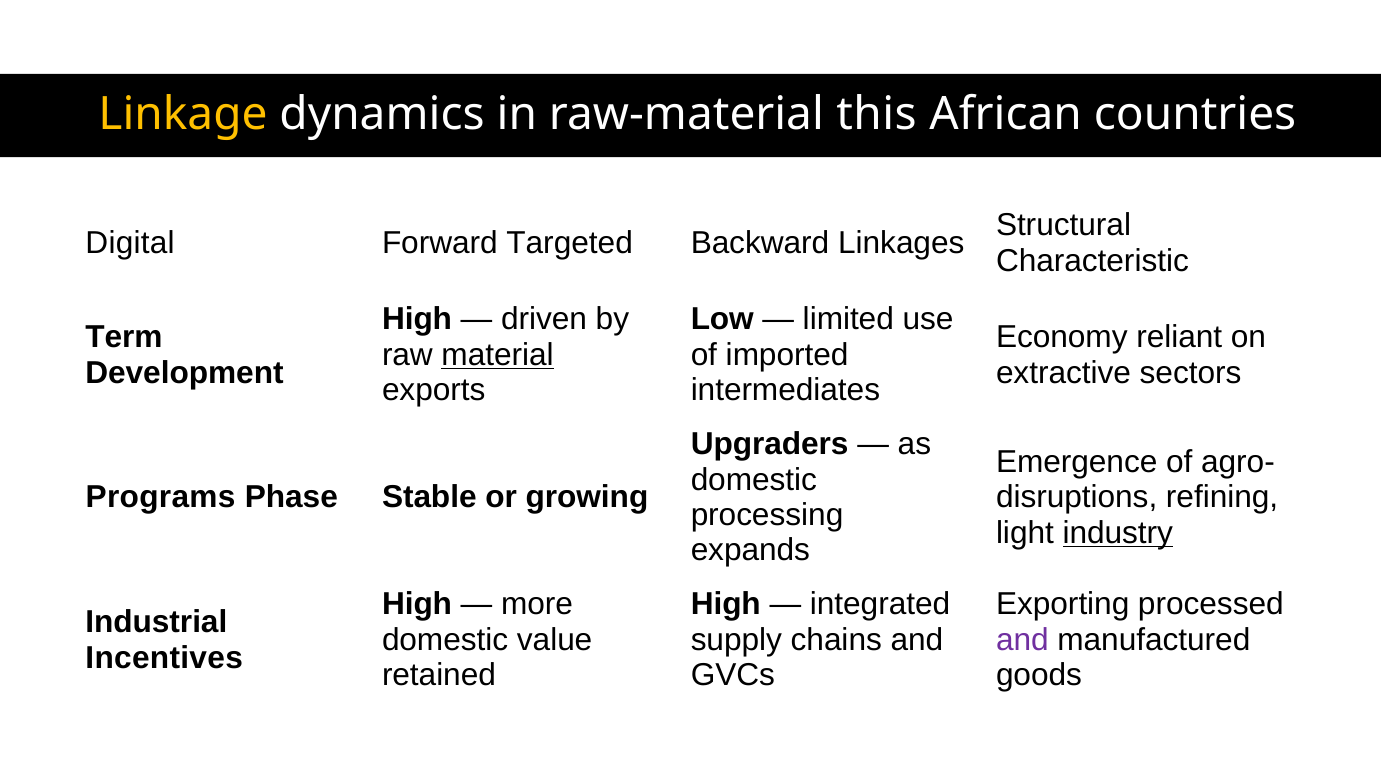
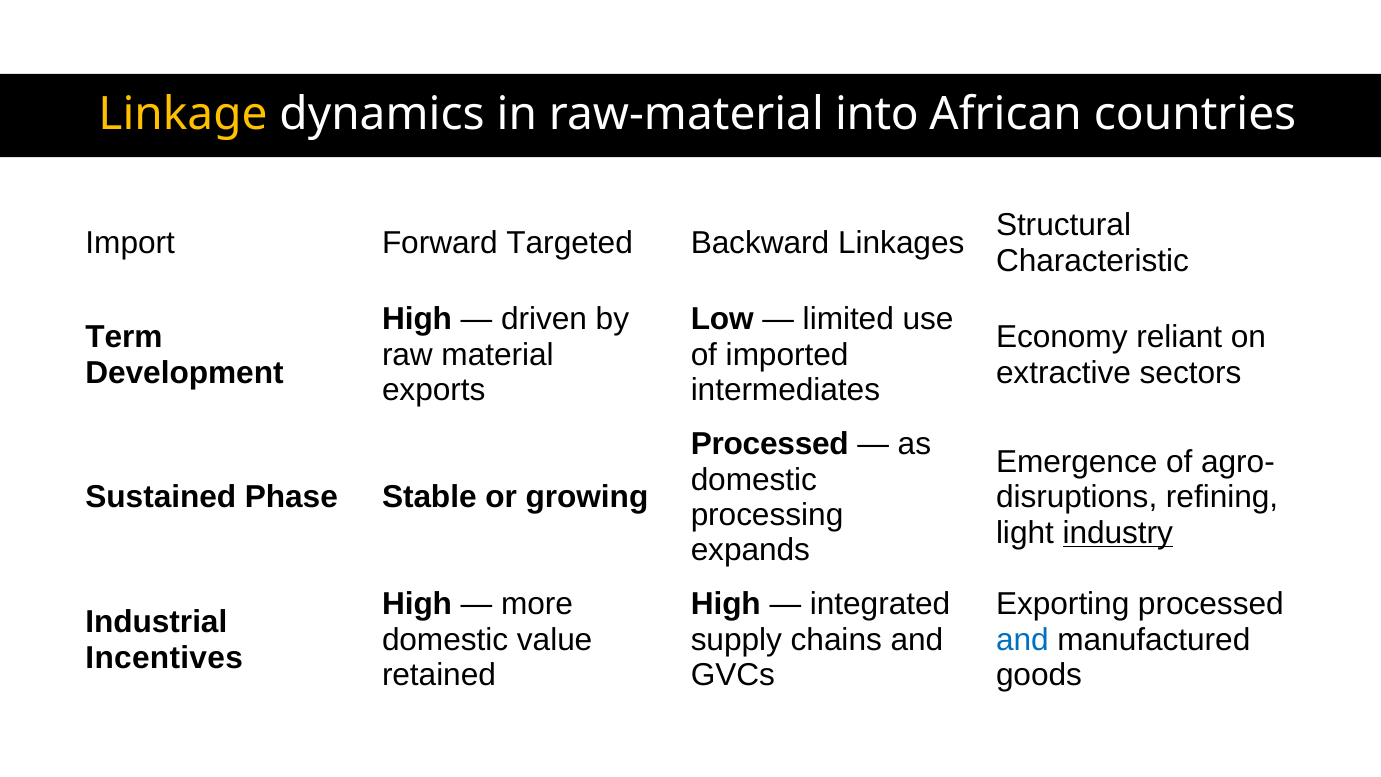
this: this -> into (877, 115)
Digital: Digital -> Import (130, 243)
material underline: present -> none (498, 355)
Upgraders: Upgraders -> Processed (770, 444)
Programs: Programs -> Sustained (161, 497)
and colour: purple -> blue (1022, 640)
